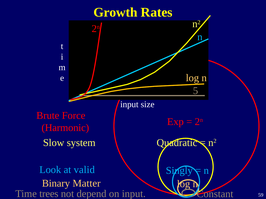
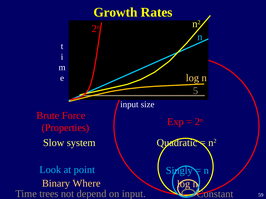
Harmonic: Harmonic -> Properties (65, 128)
valid: valid -> point (84, 170)
Matter: Matter -> Where (87, 184)
